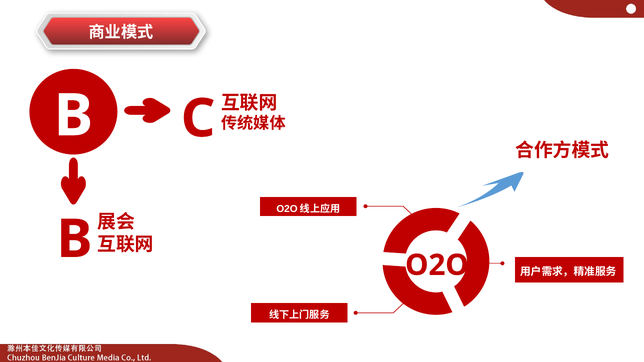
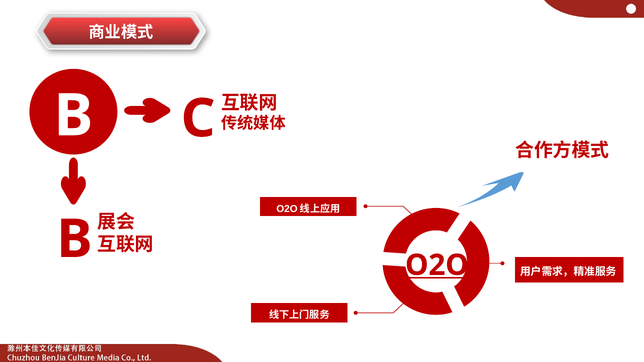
O2O underline: none -> present (437, 265)
